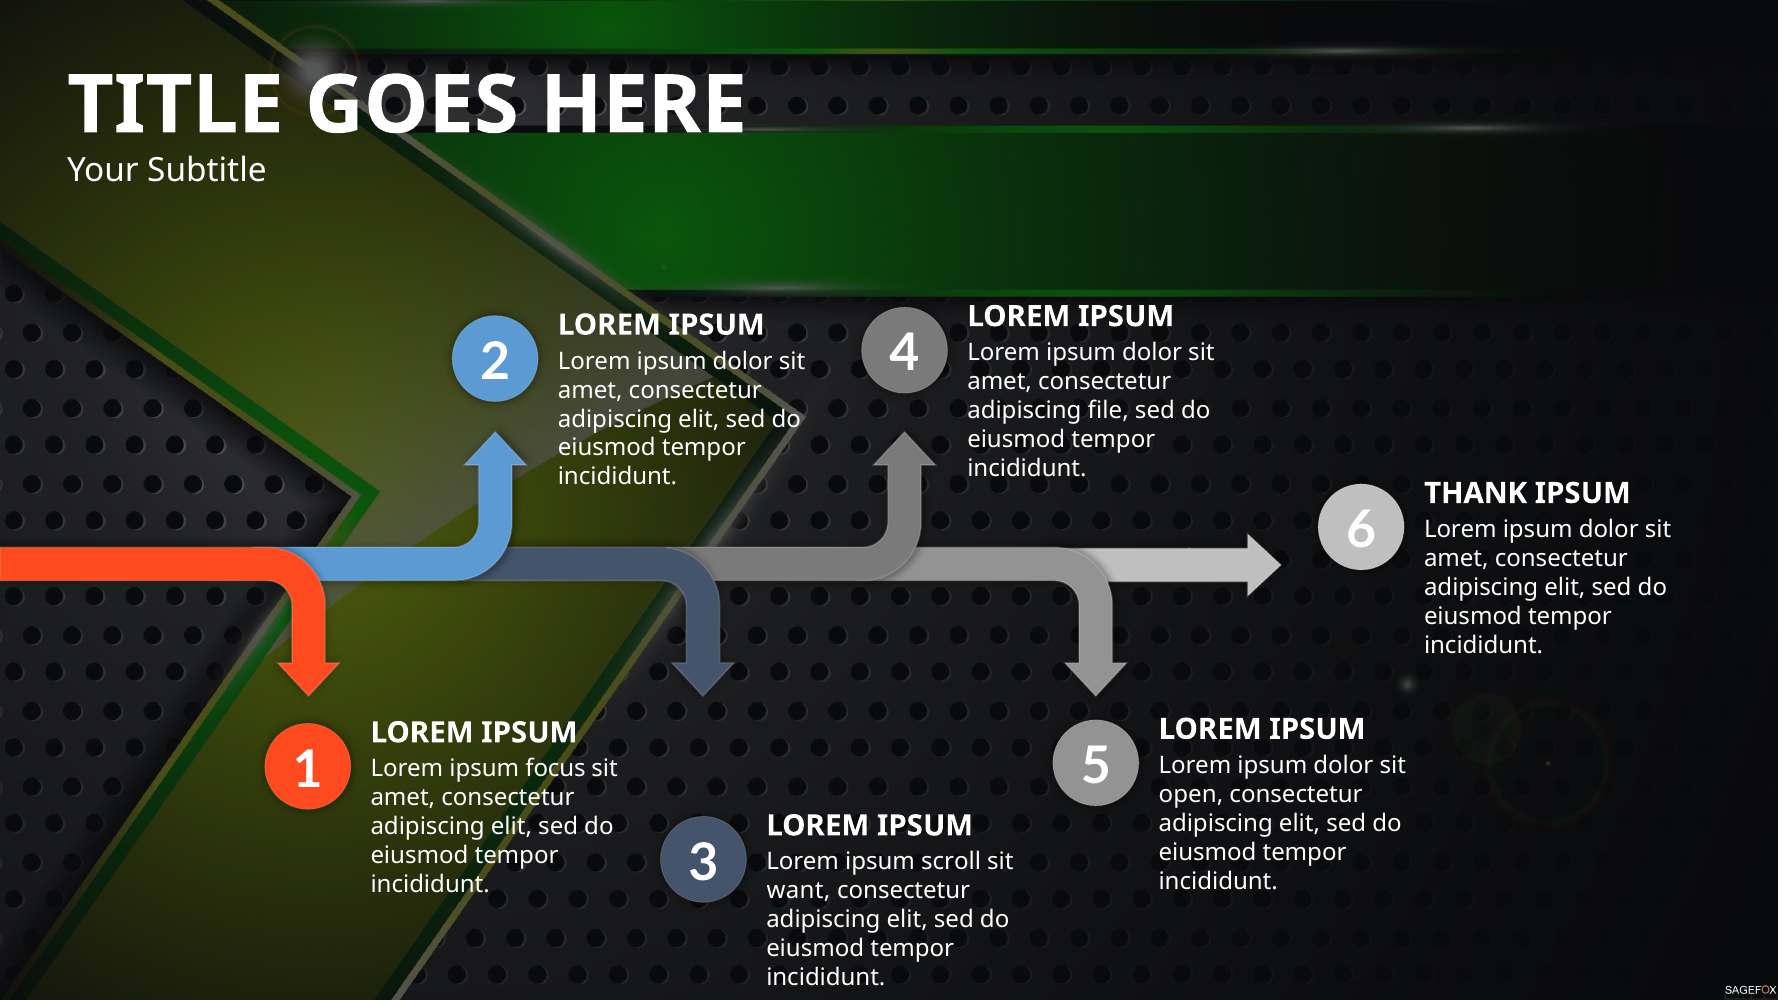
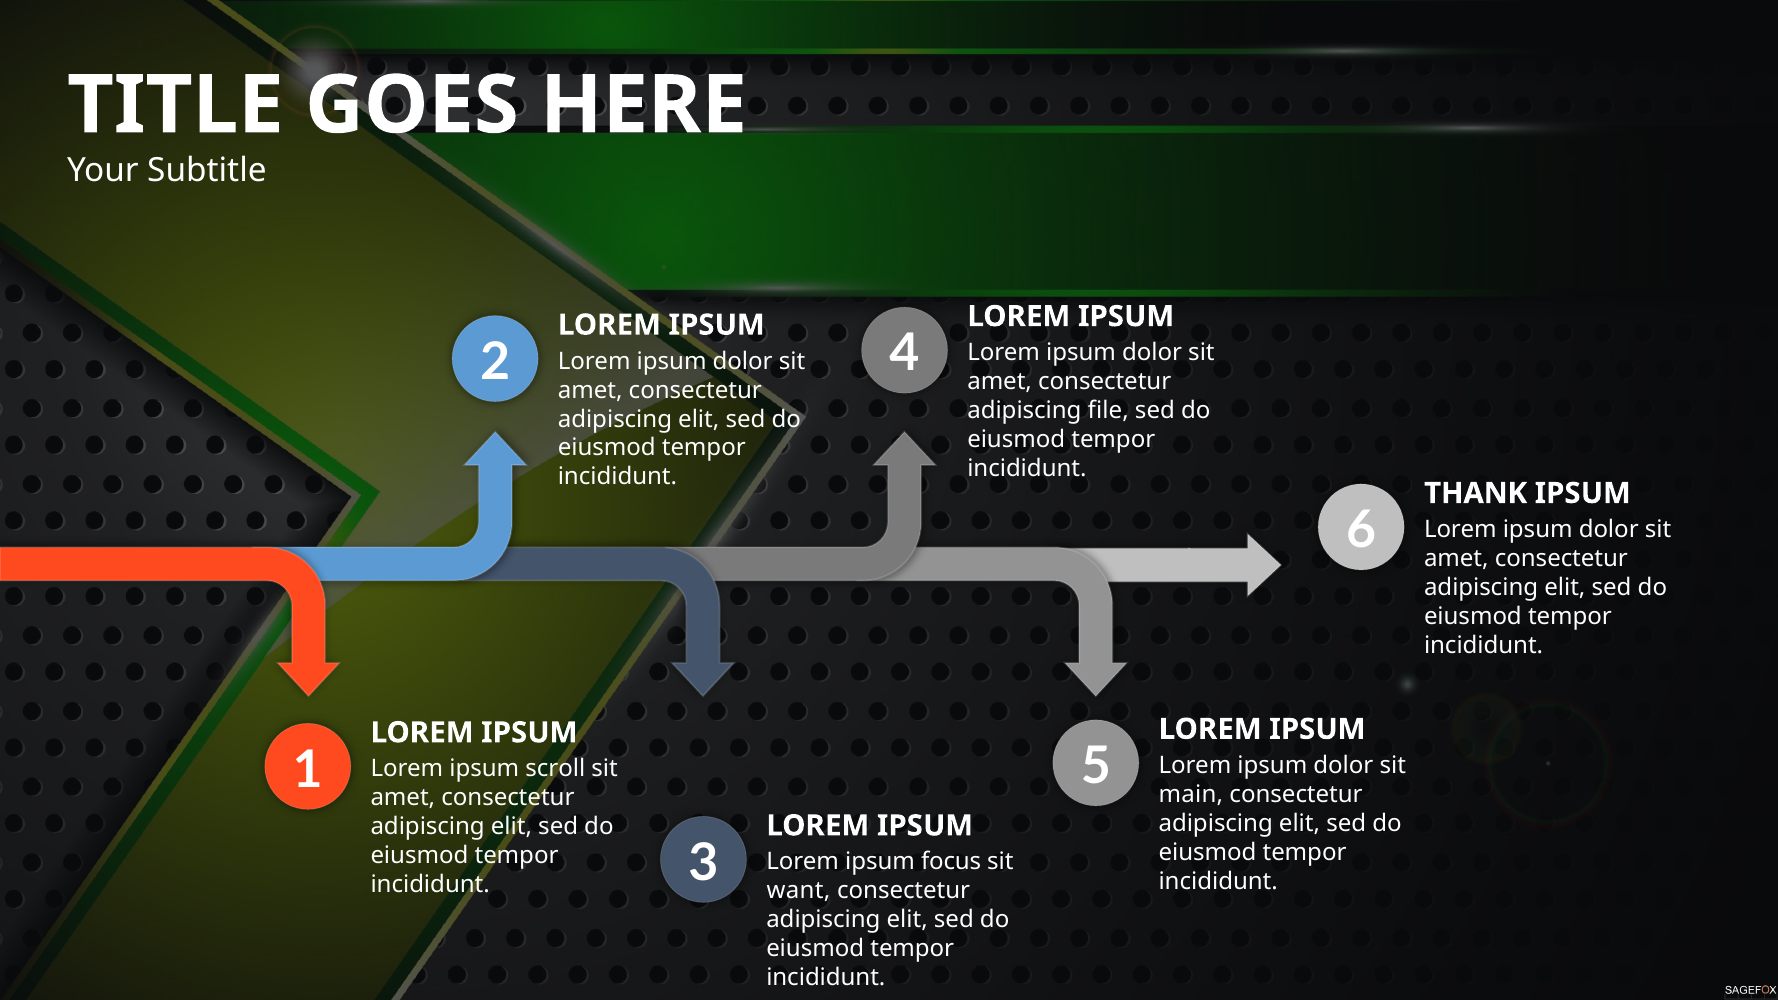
focus: focus -> scroll (555, 769)
open: open -> main (1191, 795)
scroll: scroll -> focus (951, 862)
